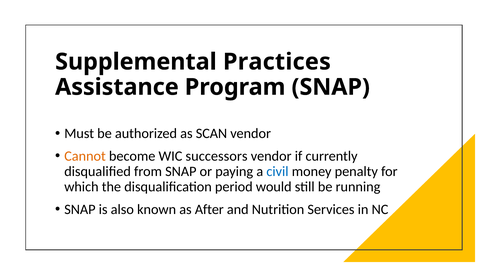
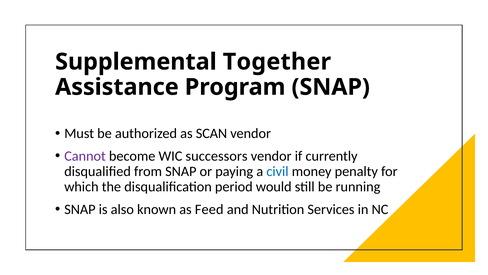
Practices: Practices -> Together (277, 62)
Cannot colour: orange -> purple (85, 156)
After: After -> Feed (209, 209)
